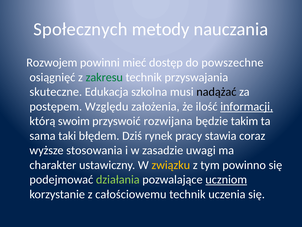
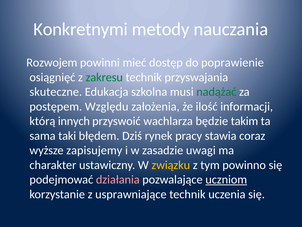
Społecznych: Społecznych -> Konkretnymi (81, 29)
powszechne: powszechne -> poprawienie (232, 63)
nadążać colour: black -> green (216, 92)
informacji underline: present -> none (247, 106)
swoim: swoim -> innych (74, 121)
rozwijana: rozwijana -> wachlarza (168, 121)
stosowania: stosowania -> zapisujemy (94, 150)
działania colour: light green -> pink (118, 179)
całościowemu: całościowemu -> usprawniające (131, 194)
